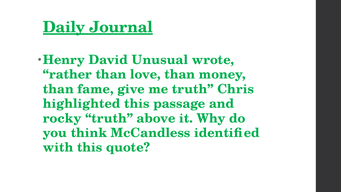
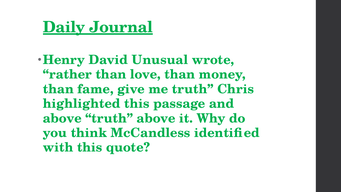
rocky: rocky -> above (62, 118)
